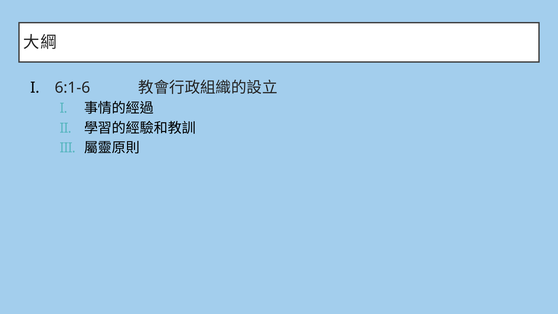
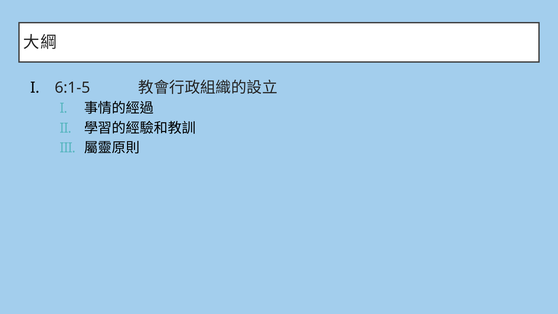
6:1-6: 6:1-6 -> 6:1-5 (72, 88)
